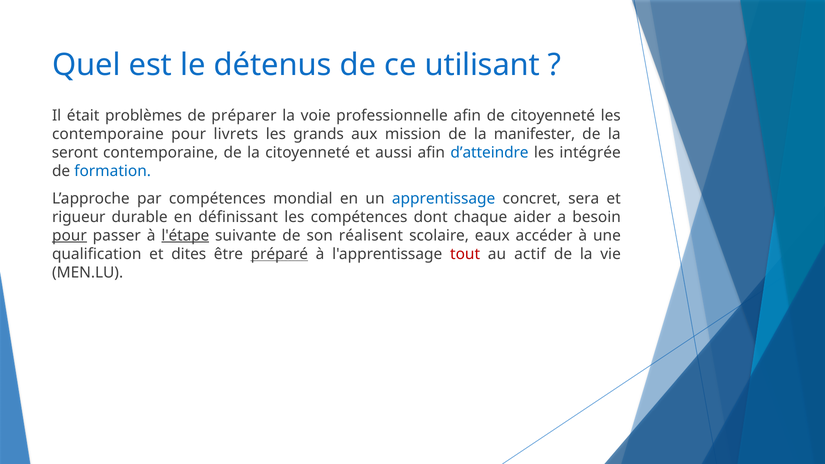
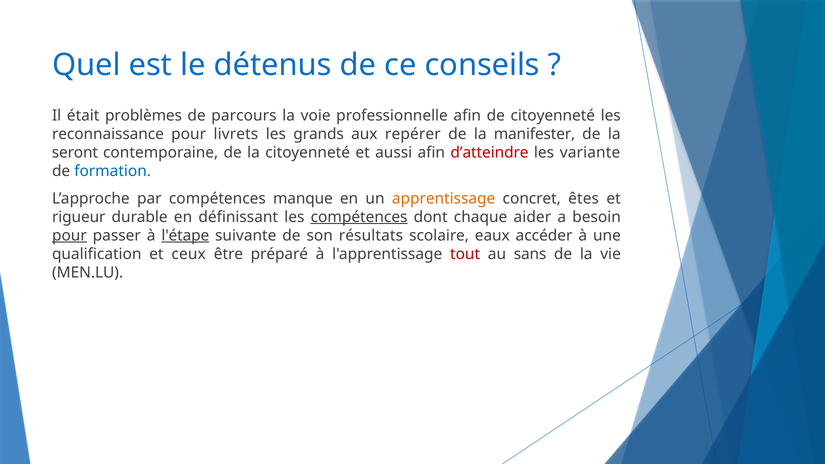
utilisant: utilisant -> conseils (482, 65)
préparer: préparer -> parcours (244, 116)
contemporaine: contemporaine -> reconnaissance (108, 134)
mission: mission -> repérer (413, 134)
d’atteindre colour: blue -> red (490, 153)
intégrée: intégrée -> variante (590, 153)
mondial: mondial -> manque (303, 198)
apprentissage colour: blue -> orange (444, 198)
sera: sera -> êtes (584, 198)
compétences underline: none -> present (359, 217)
réalisent: réalisent -> résultats (371, 236)
dites: dites -> ceux (189, 254)
préparé underline: present -> none (279, 254)
actif: actif -> sans (530, 254)
